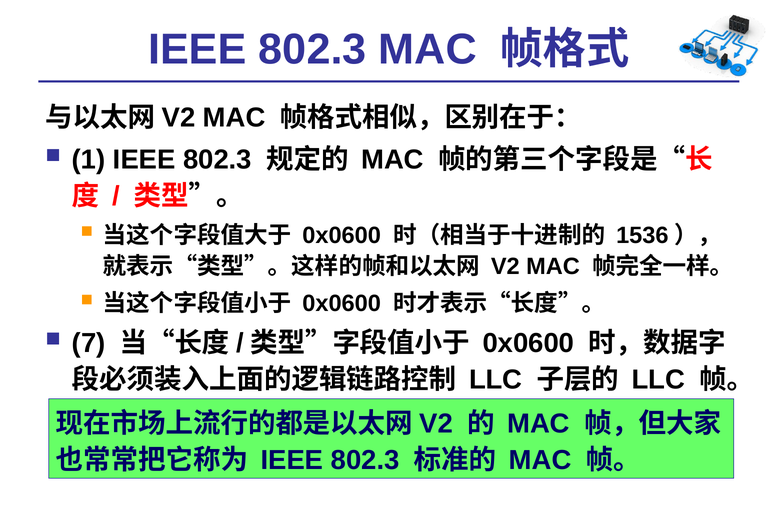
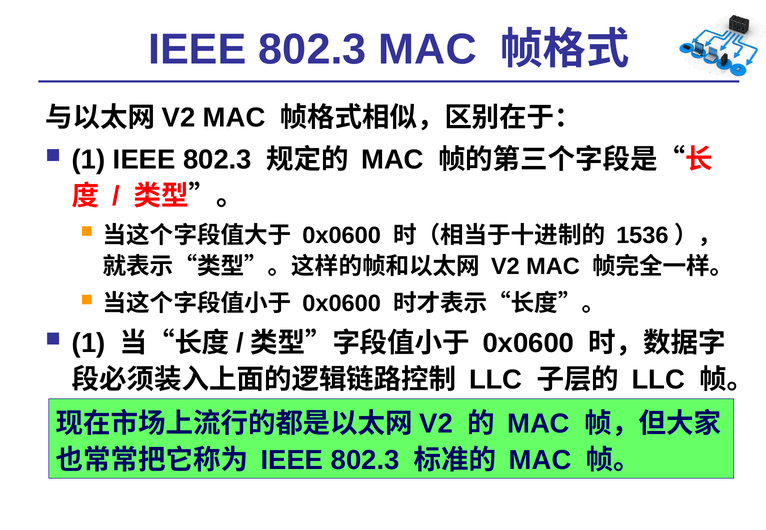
7: 7 -> 1 (89, 344)
